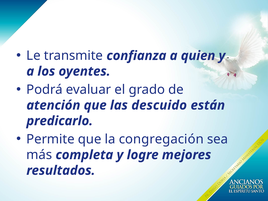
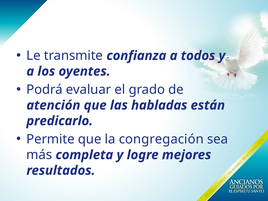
quien: quien -> todos (198, 56)
descuido: descuido -> habladas (159, 105)
